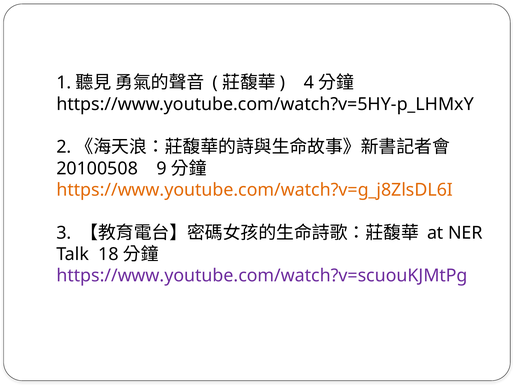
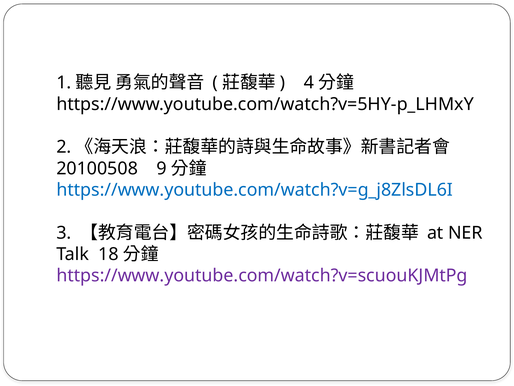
https://www.youtube.com/watch?v=g_j8ZlsDL6I colour: orange -> blue (255, 190)
